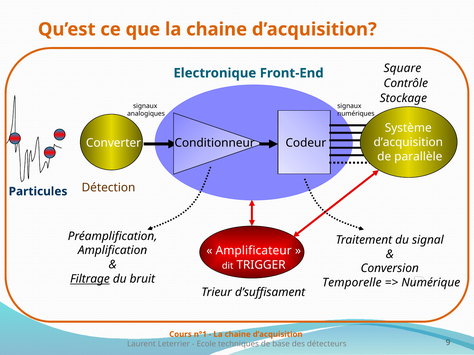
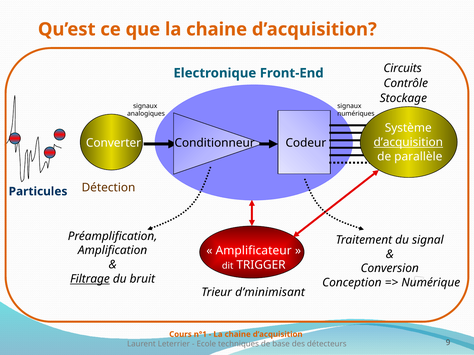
Square: Square -> Circuits (403, 69)
d’acquisition underline: none -> present (408, 142)
Temporelle: Temporelle -> Conception (352, 283)
d’suffisament: d’suffisament -> d’minimisant (270, 293)
